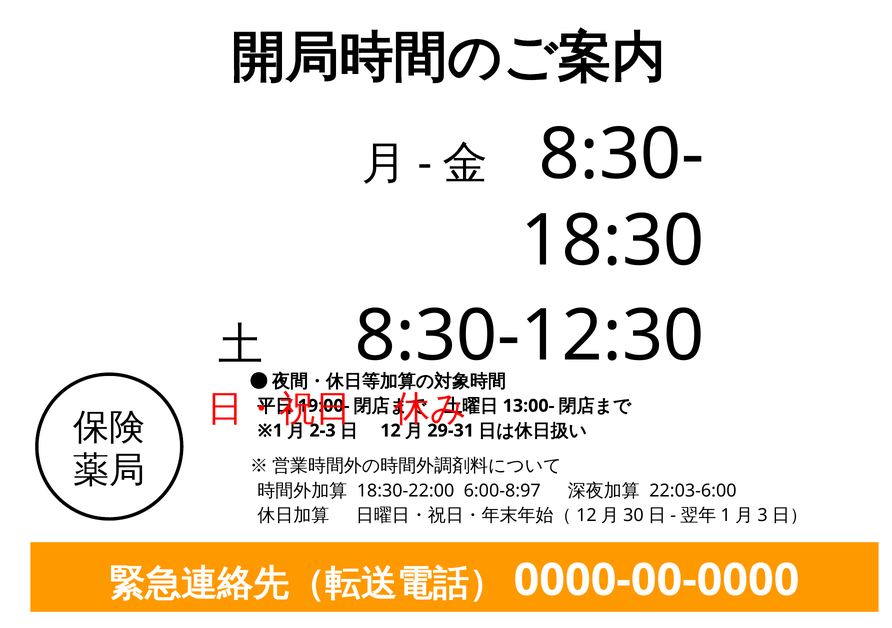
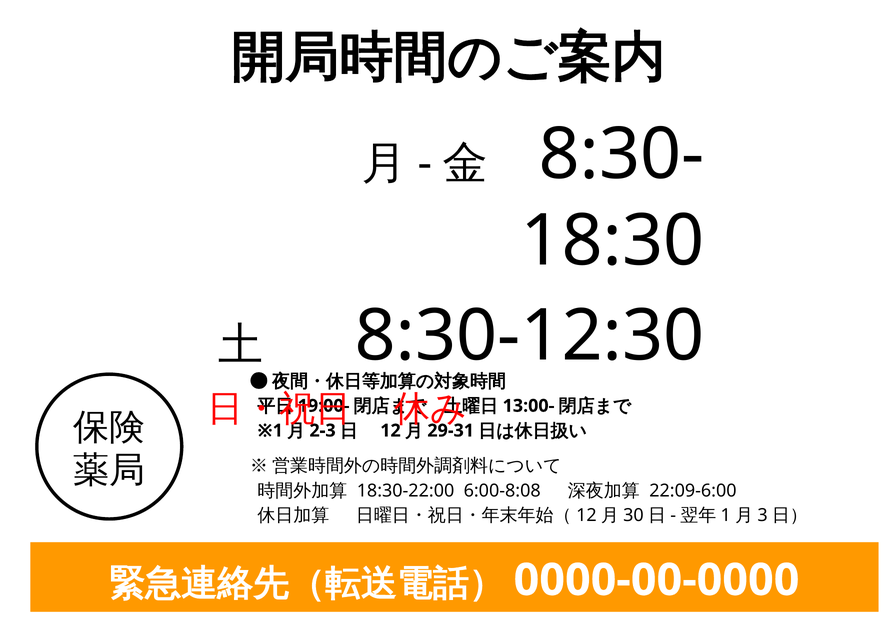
6:00-8:97: 6:00-8:97 -> 6:00-8:08 (502, 491)
22:03-6:00: 22:03-6:00 -> 22:09-6:00 (693, 491)
